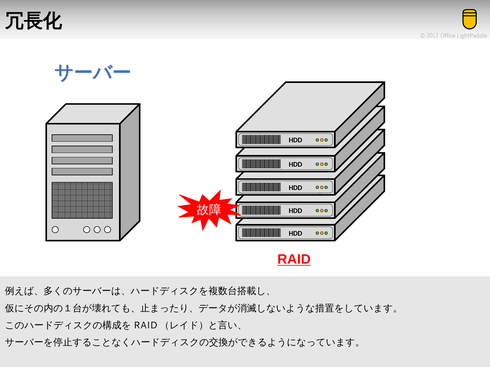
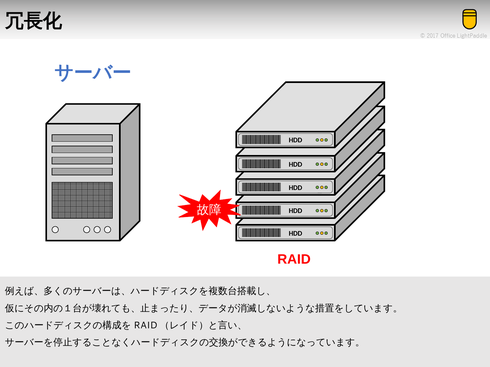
RAID underline: present -> none (294, 260)
